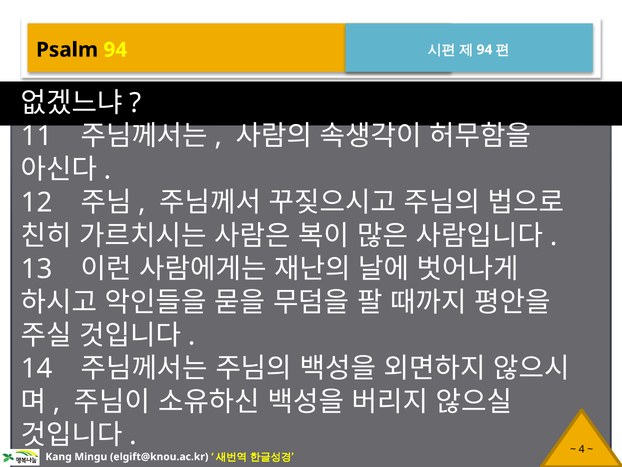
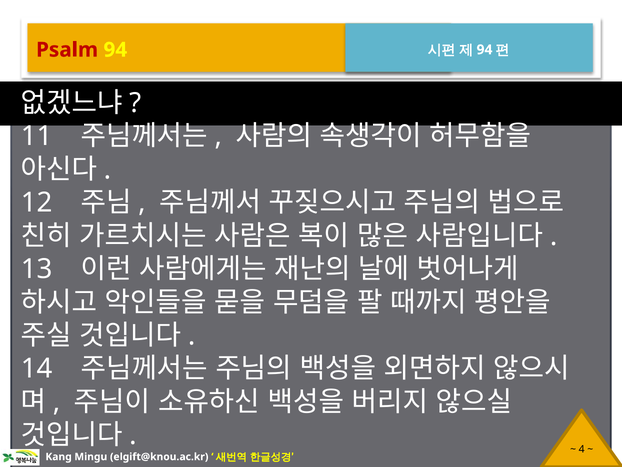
Psalm colour: black -> red (67, 50)
